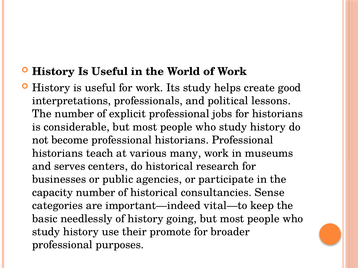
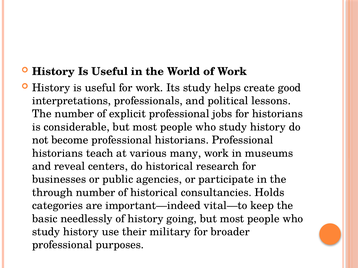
serves: serves -> reveal (70, 167)
capacity: capacity -> through (52, 193)
Sense: Sense -> Holds (270, 193)
promote: promote -> military (170, 232)
